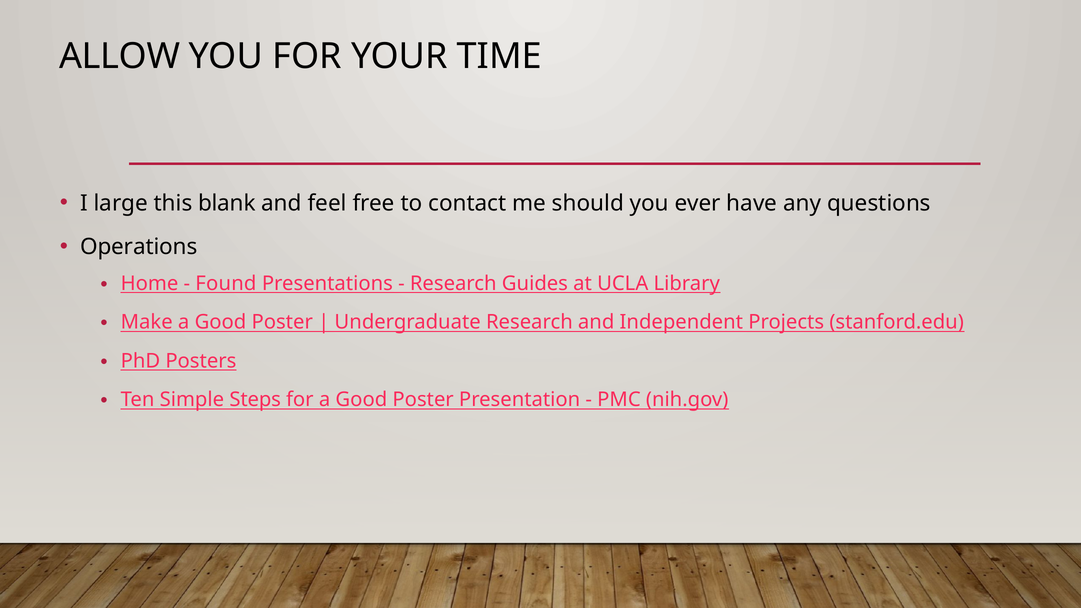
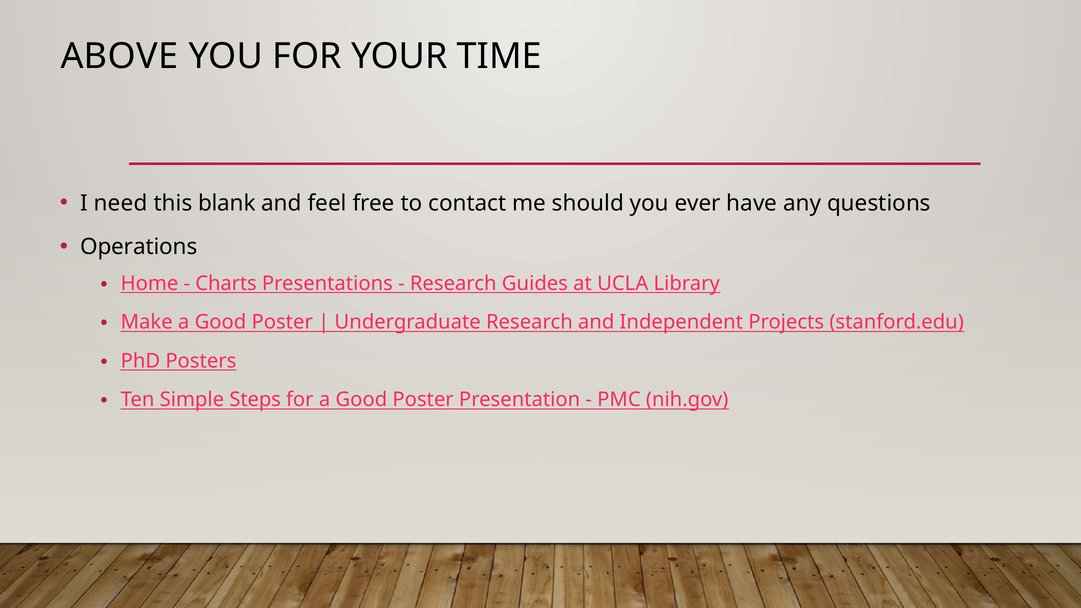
ALLOW: ALLOW -> ABOVE (119, 56)
large: large -> need (121, 203)
Found: Found -> Charts (226, 284)
